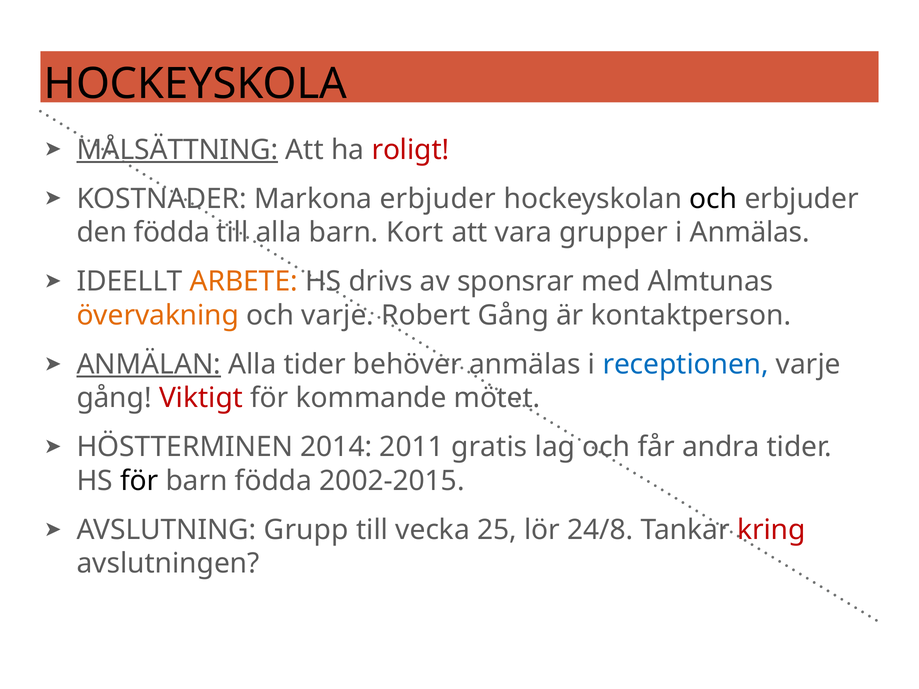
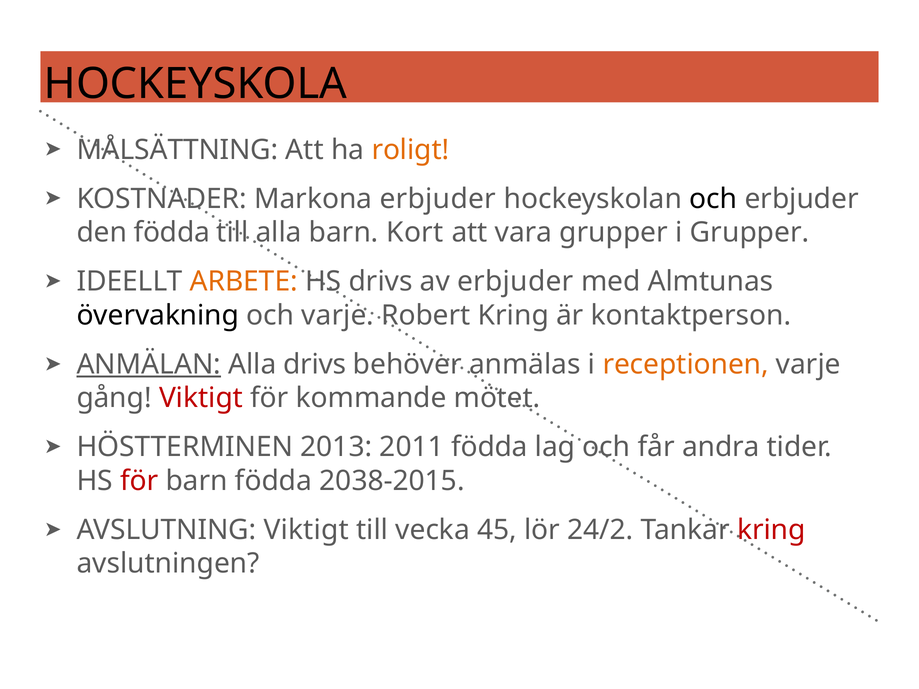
MÅLSÄTTNING underline: present -> none (177, 150)
roligt colour: red -> orange (410, 150)
i Anmälas: Anmälas -> Grupper (750, 233)
av sponsrar: sponsrar -> erbjuder (515, 282)
övervakning colour: orange -> black (158, 315)
Robert Gång: Gång -> Kring (513, 315)
Alla tider: tider -> drivs (315, 364)
receptionen colour: blue -> orange (686, 364)
2014: 2014 -> 2013 (336, 447)
2011 gratis: gratis -> födda (489, 447)
för colour: black -> red (139, 481)
2002-2015: 2002-2015 -> 2038-2015 (392, 481)
AVSLUTNING Grupp: Grupp -> Viktigt (306, 530)
25: 25 -> 45 (497, 530)
24/8: 24/8 -> 24/2 (600, 530)
